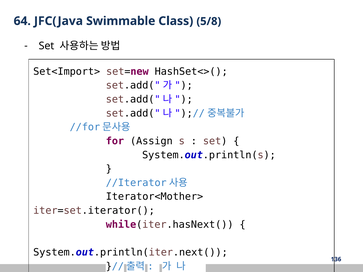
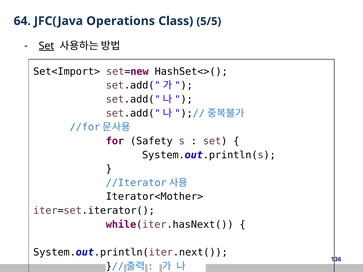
Swimmable: Swimmable -> Operations (121, 21)
5/8: 5/8 -> 5/5 (209, 21)
Set underline: none -> present (46, 46)
Assign: Assign -> Safety (151, 141)
